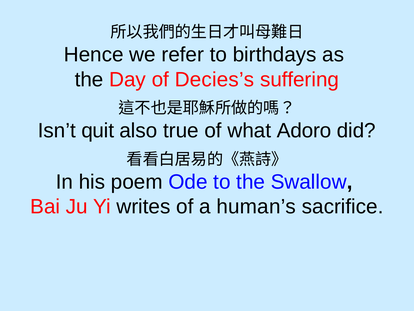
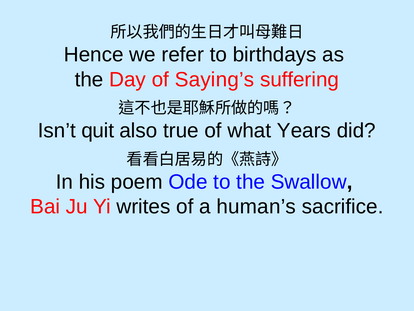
Decies’s: Decies’s -> Saying’s (214, 79)
Adoro: Adoro -> Years (304, 131)
